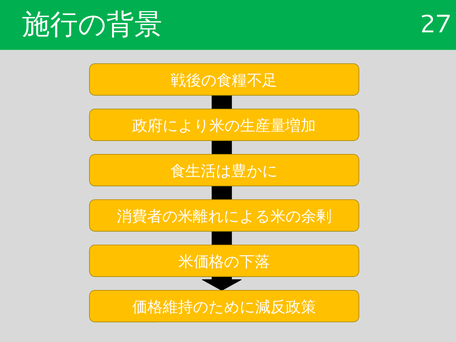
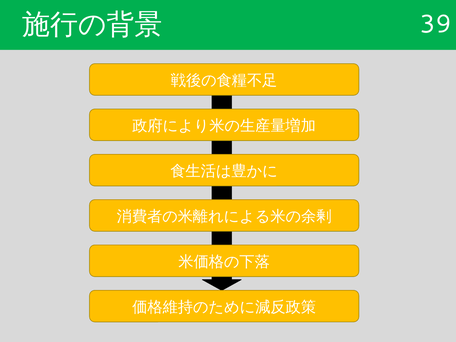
27: 27 -> 39 (435, 24)
